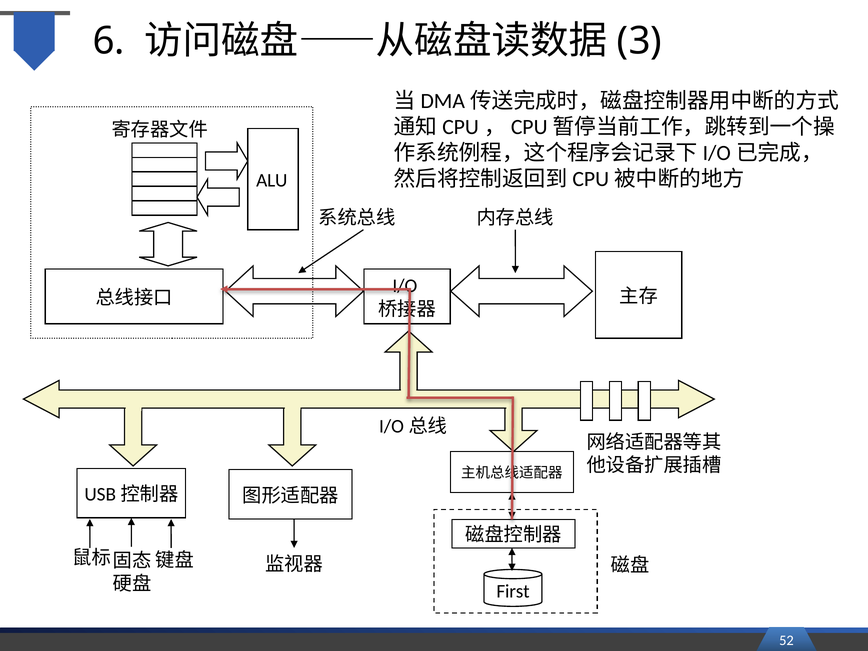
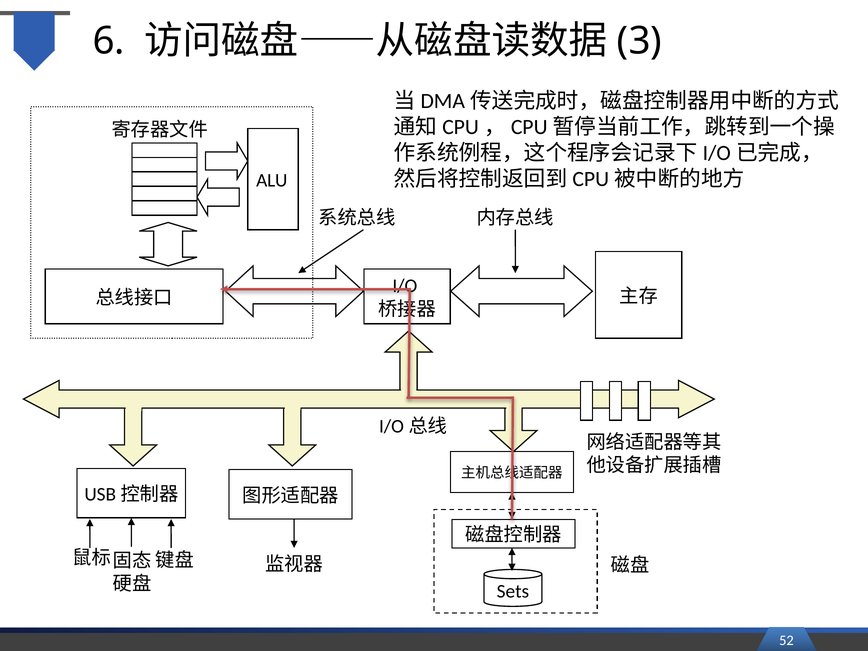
First: First -> Sets (513, 592)
